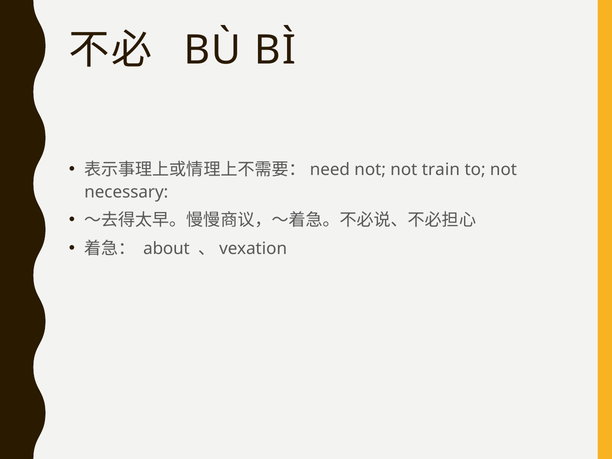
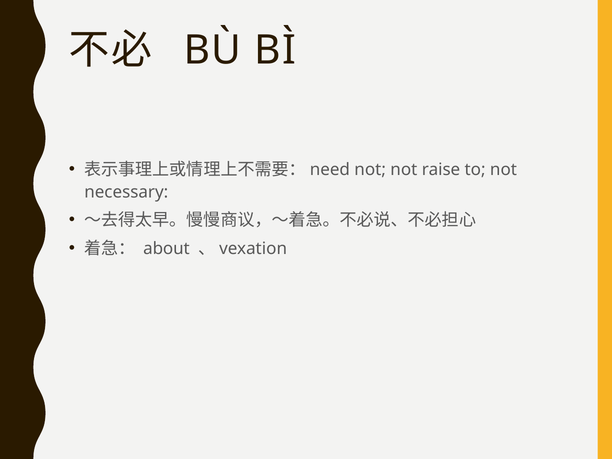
train: train -> raise (441, 169)
